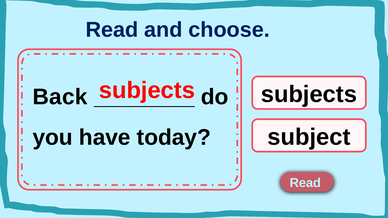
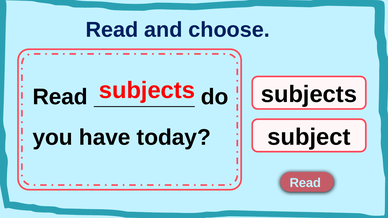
Back: Back -> Read (60, 97)
